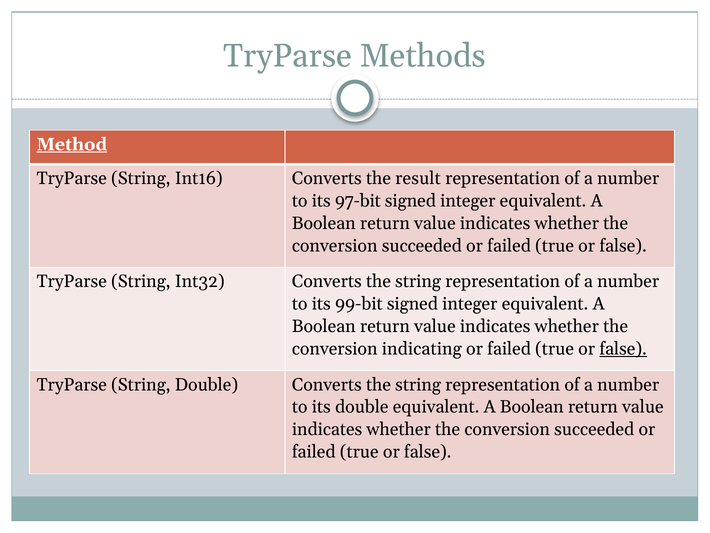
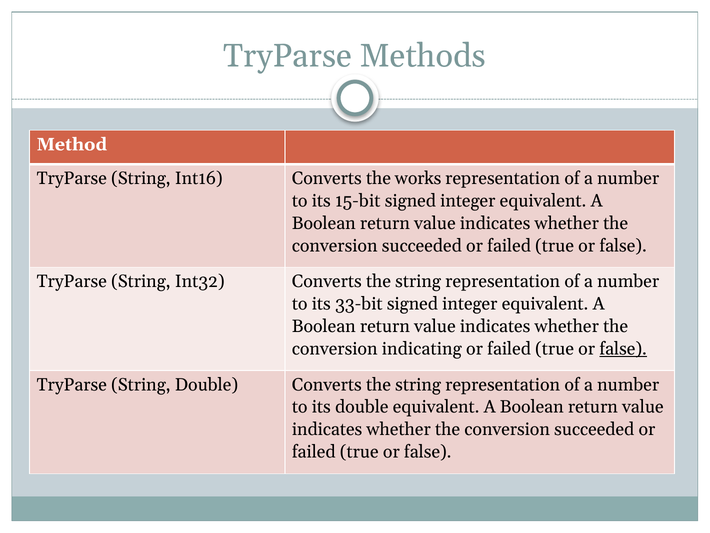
Method underline: present -> none (72, 144)
result: result -> works (418, 178)
97-bit: 97-bit -> 15-bit (358, 201)
99-bit: 99-bit -> 33-bit (359, 304)
